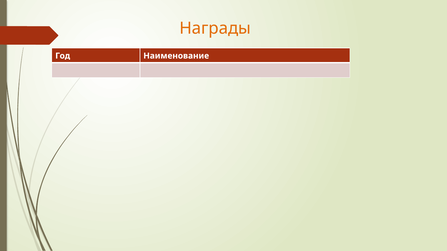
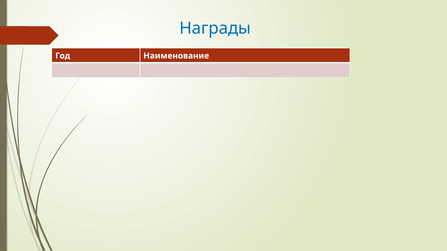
Награды colour: orange -> blue (215, 28)
